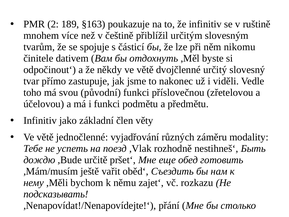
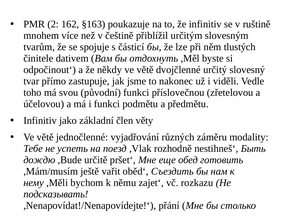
189: 189 -> 162 (70, 24)
nikomu: nikomu -> tlustých (240, 47)
